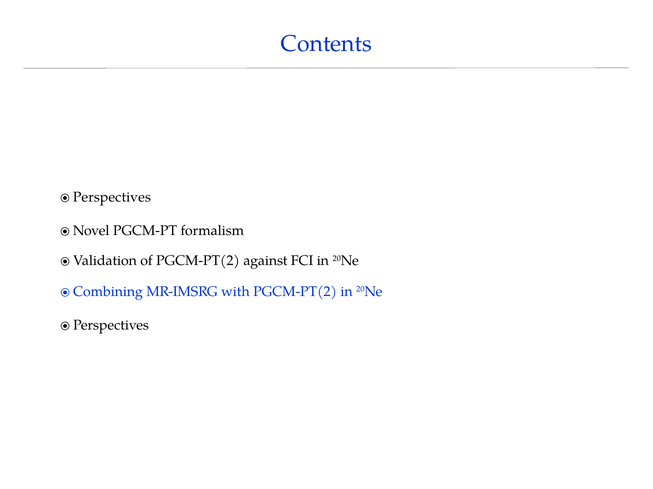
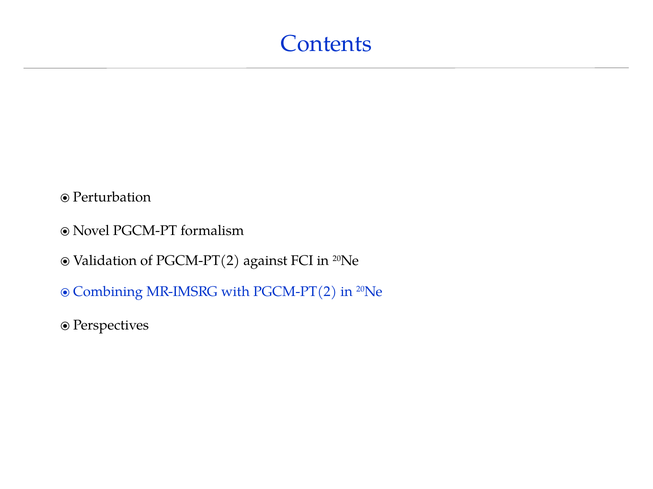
Perspectives: Perspectives -> Perturbation (112, 197)
